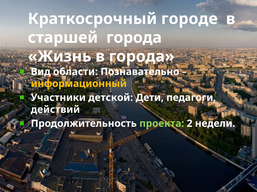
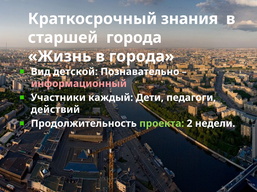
городе: городе -> знания (190, 19)
области: области -> детской (75, 72)
информационный colour: yellow -> pink (79, 84)
детской: детской -> каждый (111, 98)
